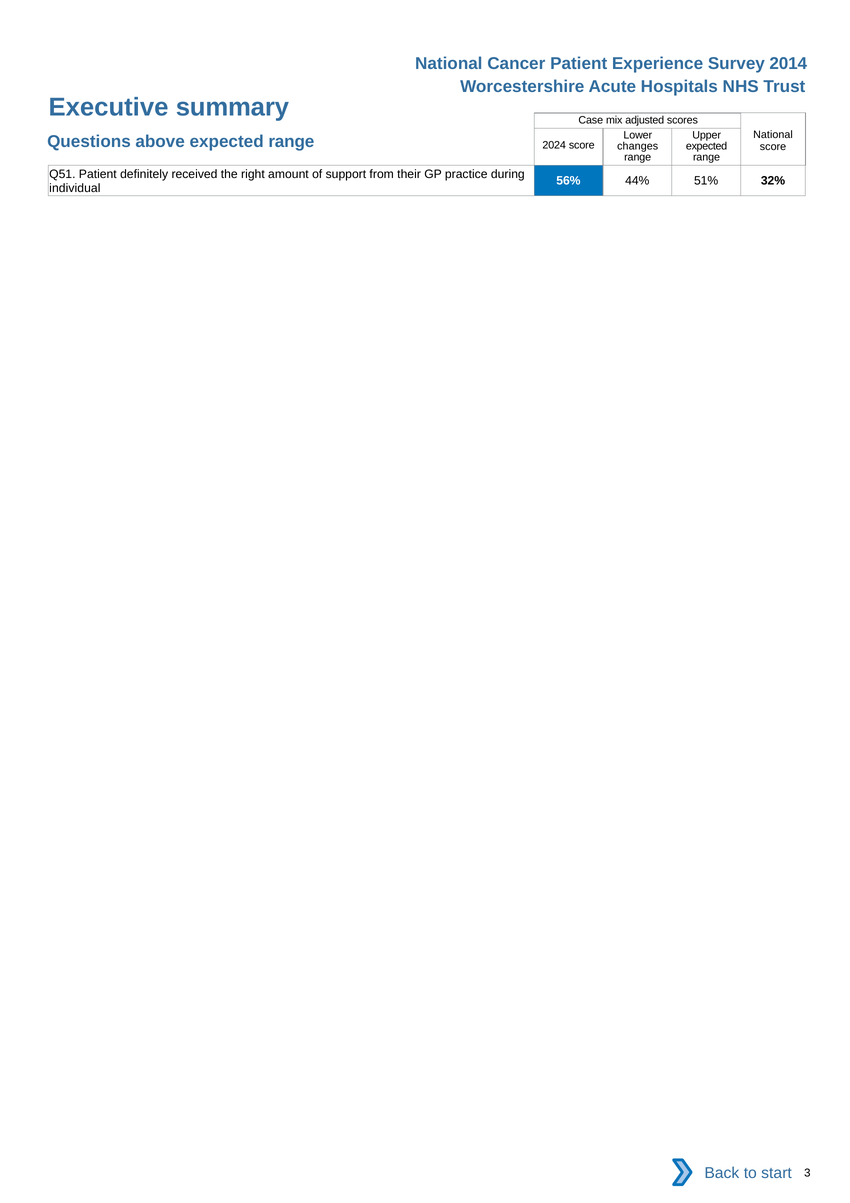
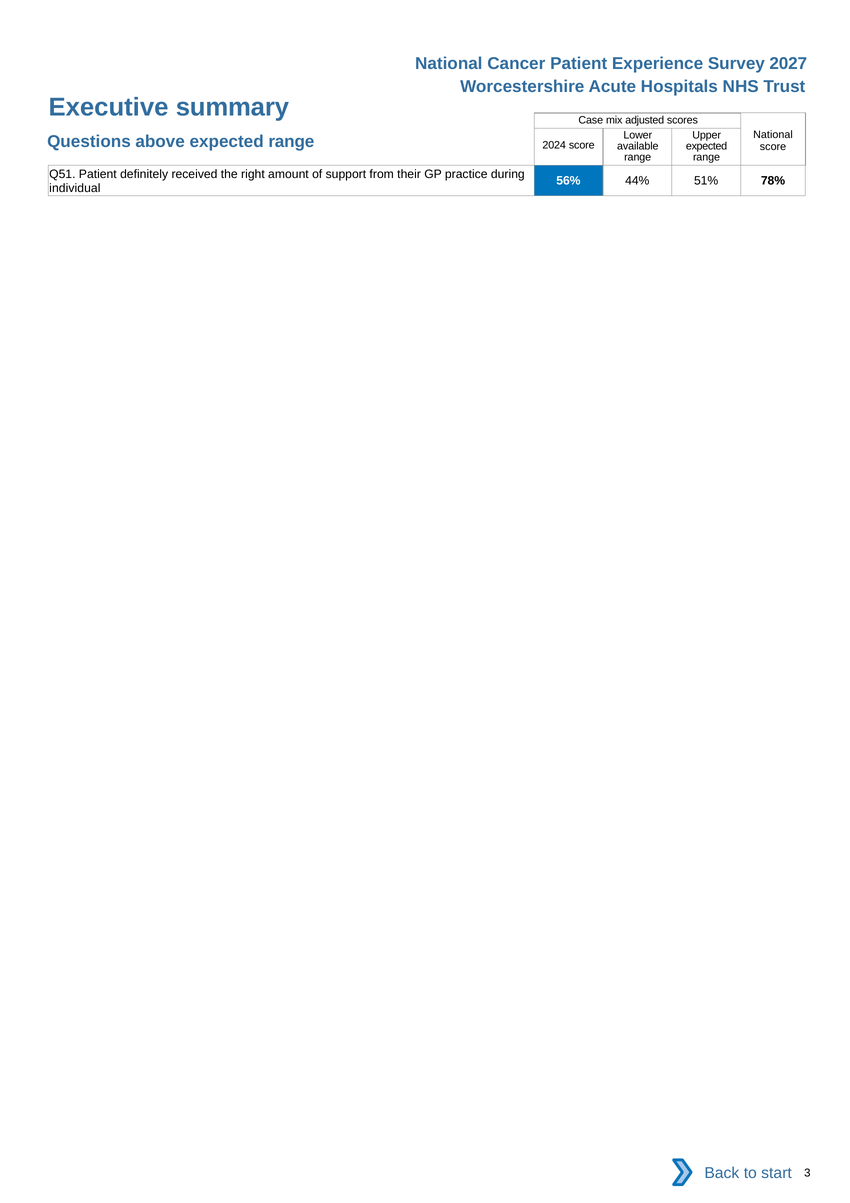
2014: 2014 -> 2027 (788, 63)
changes: changes -> available (638, 146)
32%: 32% -> 78% (773, 181)
